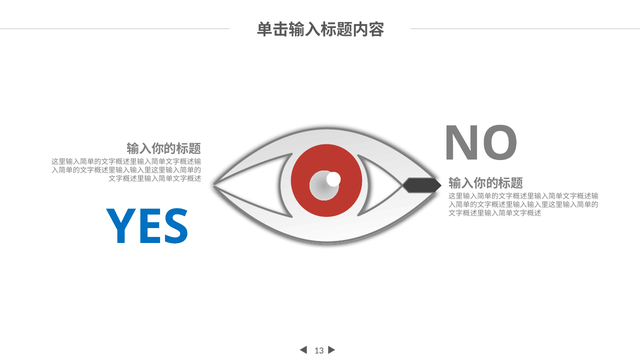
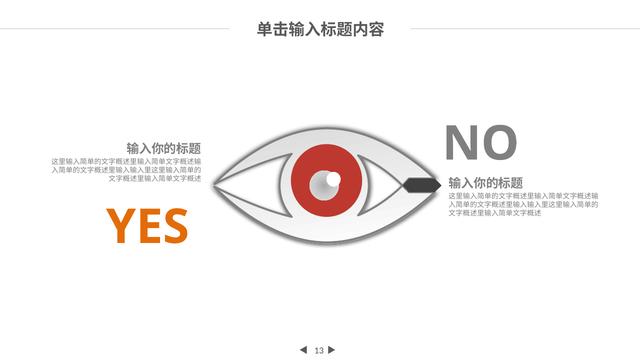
YES colour: blue -> orange (148, 227)
